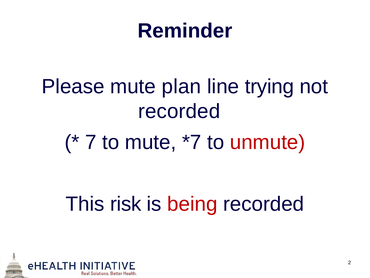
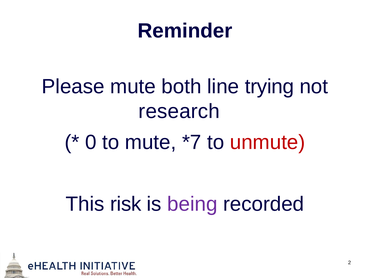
plan: plan -> both (181, 87)
recorded: recorded -> research (179, 111)
7: 7 -> 0 (91, 142)
being colour: red -> purple (192, 204)
